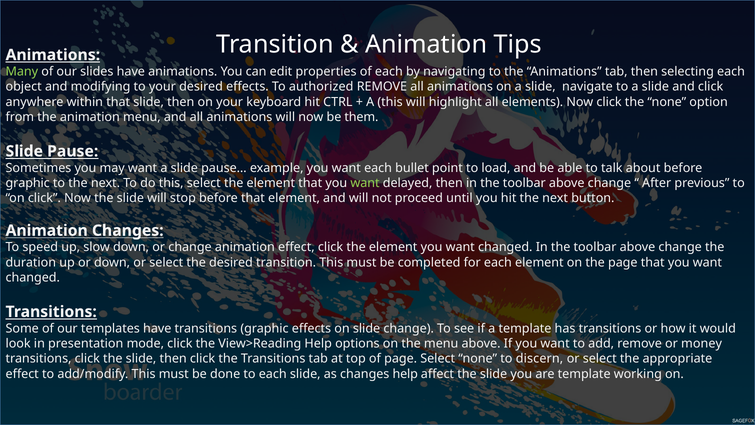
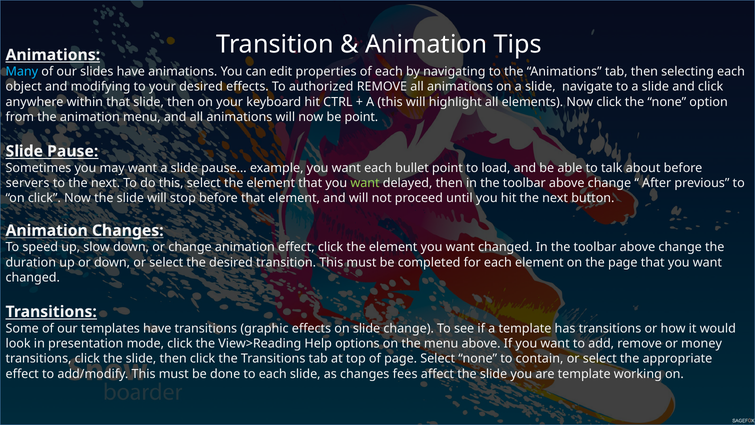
Many colour: light green -> light blue (22, 72)
be them: them -> point (361, 117)
graphic: graphic -> servers (28, 183)
discern: discern -> contain (540, 358)
changes help: help -> fees (405, 374)
